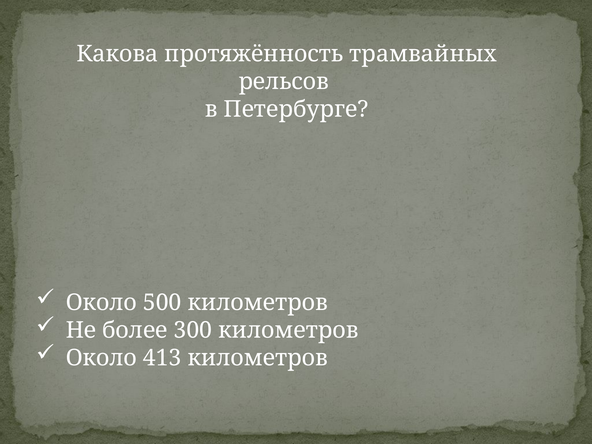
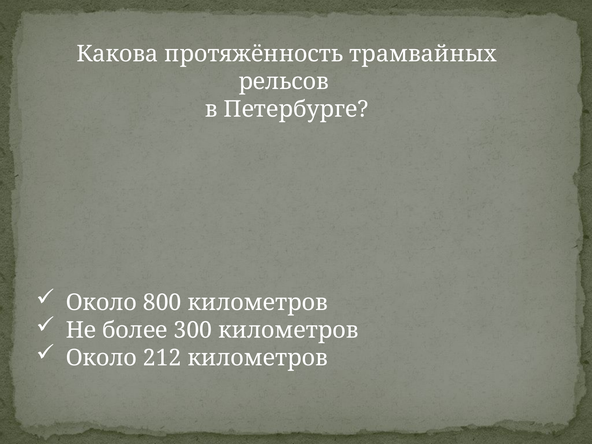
500: 500 -> 800 (162, 303)
413: 413 -> 212 (162, 358)
